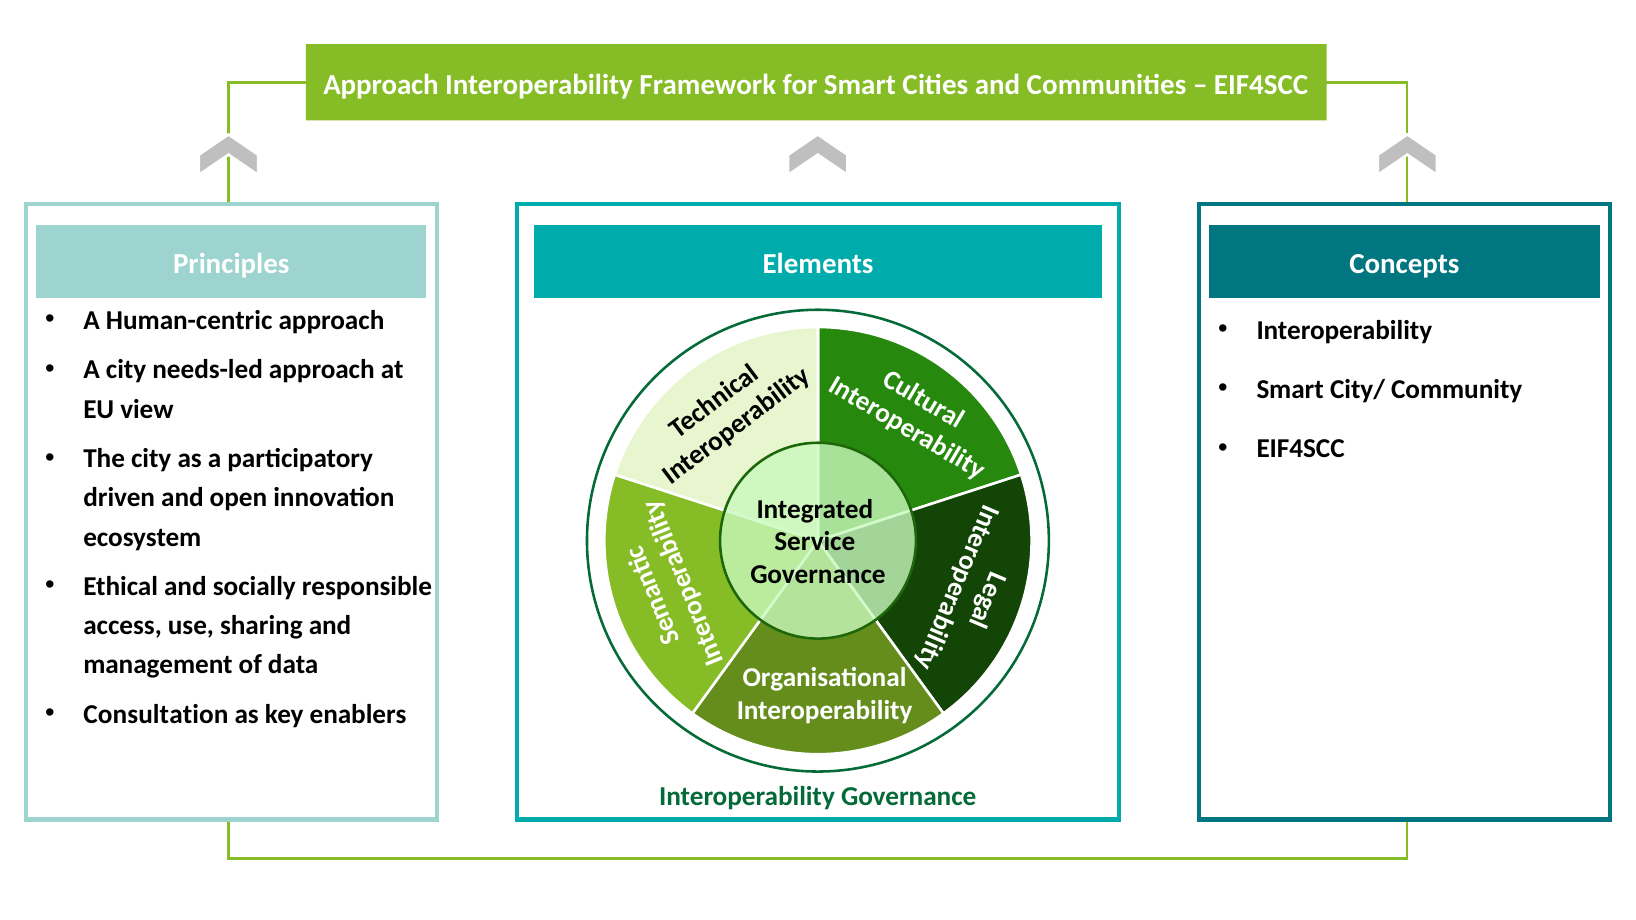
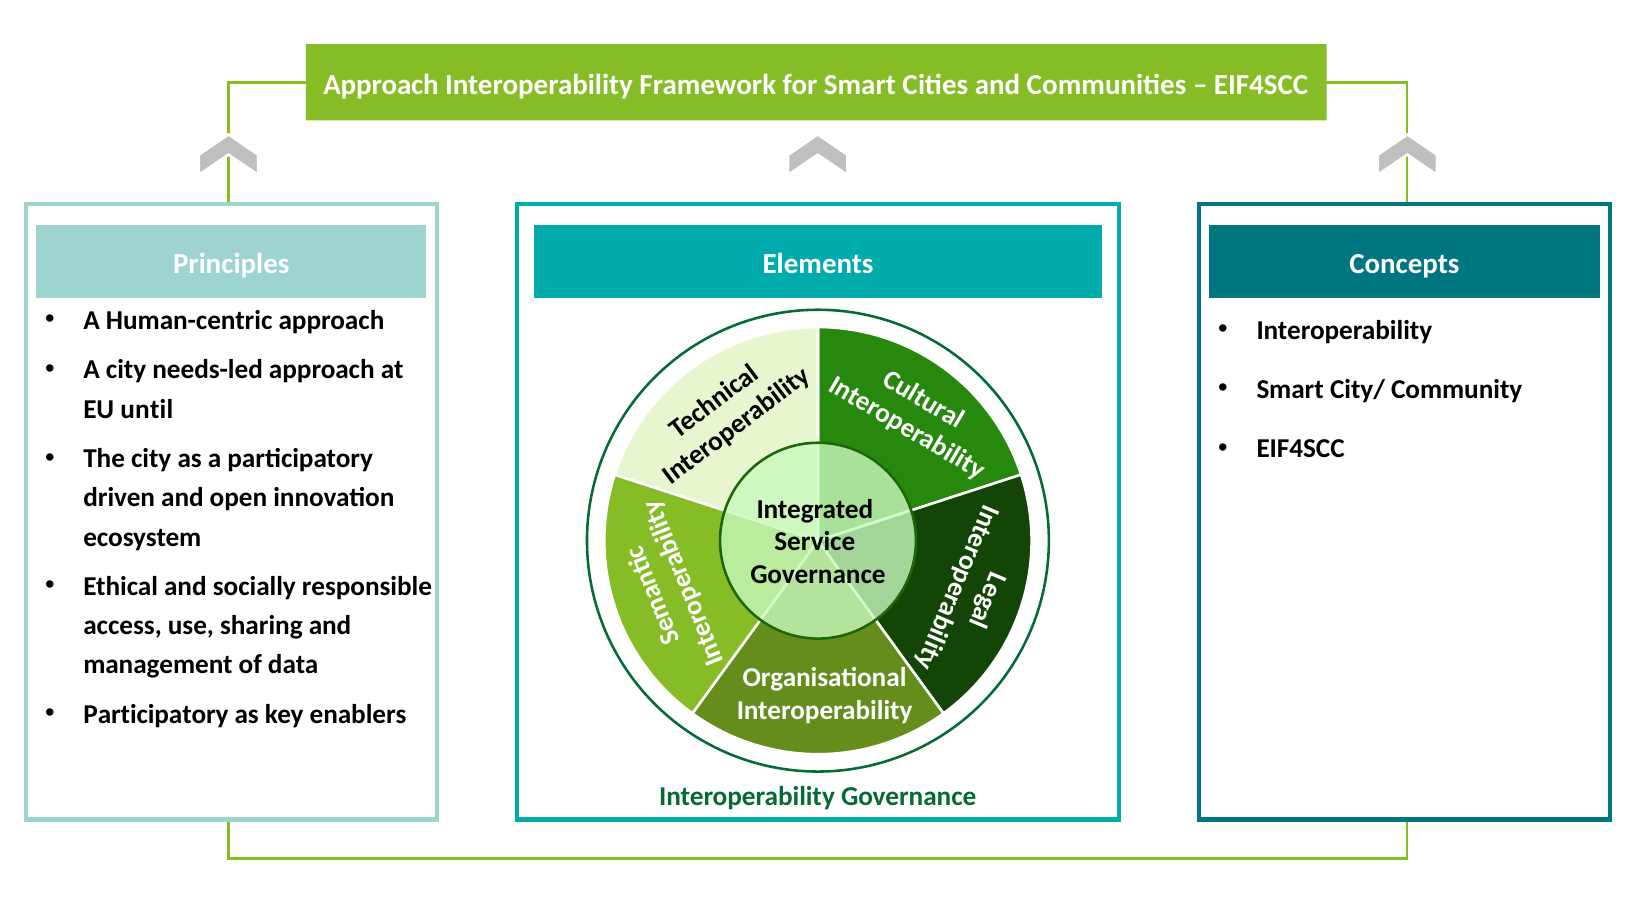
view: view -> until (147, 409)
Consultation: Consultation -> Participatory (156, 715)
